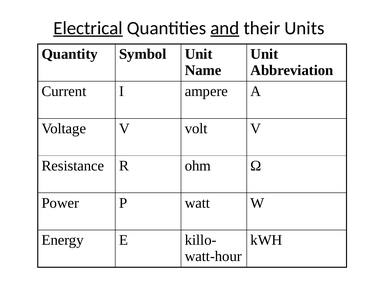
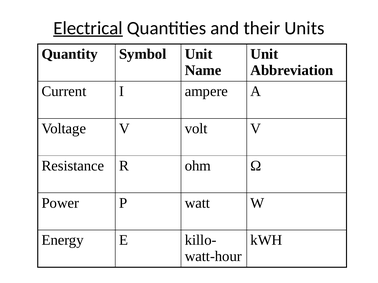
and underline: present -> none (225, 28)
